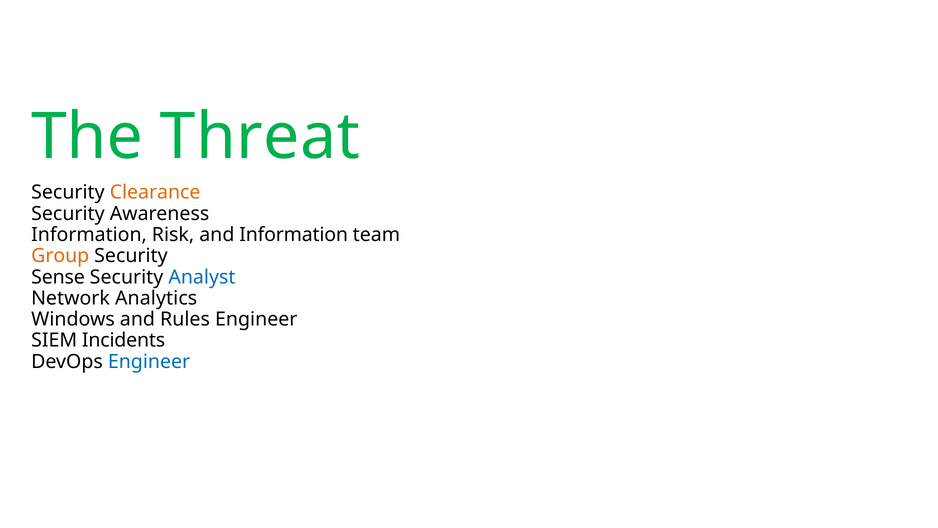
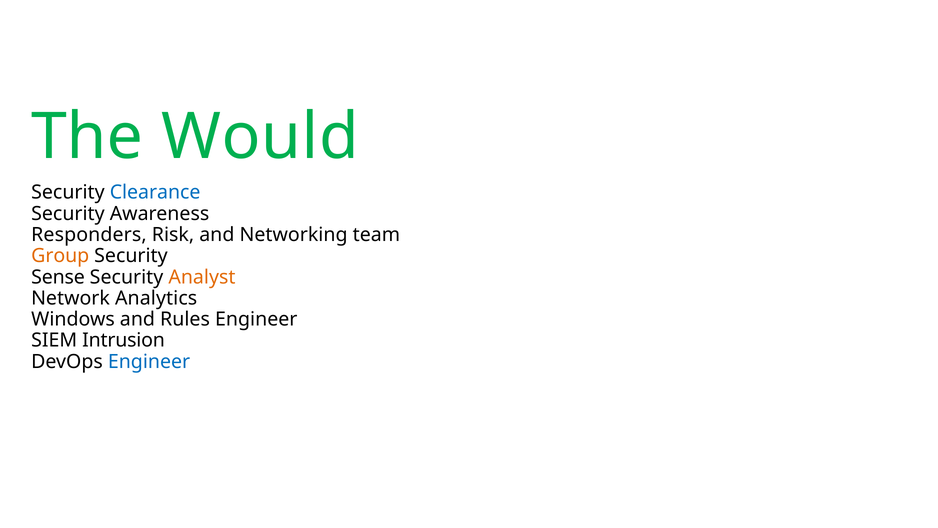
Threat: Threat -> Would (260, 137)
Clearance colour: orange -> blue (155, 192)
Information: Information -> Responders (89, 235)
and Information: Information -> Networking (294, 235)
Analyst colour: blue -> orange (202, 277)
Incidents: Incidents -> Intrusion (124, 340)
